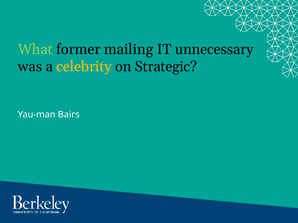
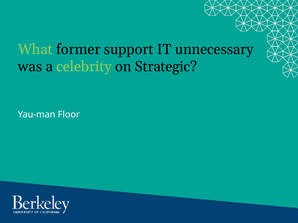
mailing: mailing -> support (129, 49)
celebrity colour: yellow -> light green (84, 67)
Bairs: Bairs -> Floor (69, 115)
